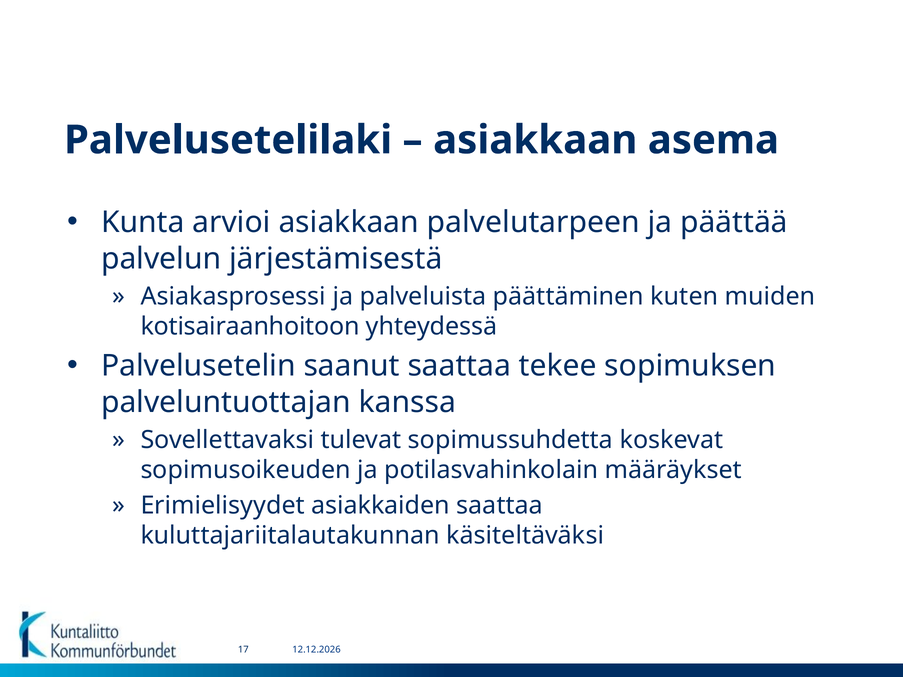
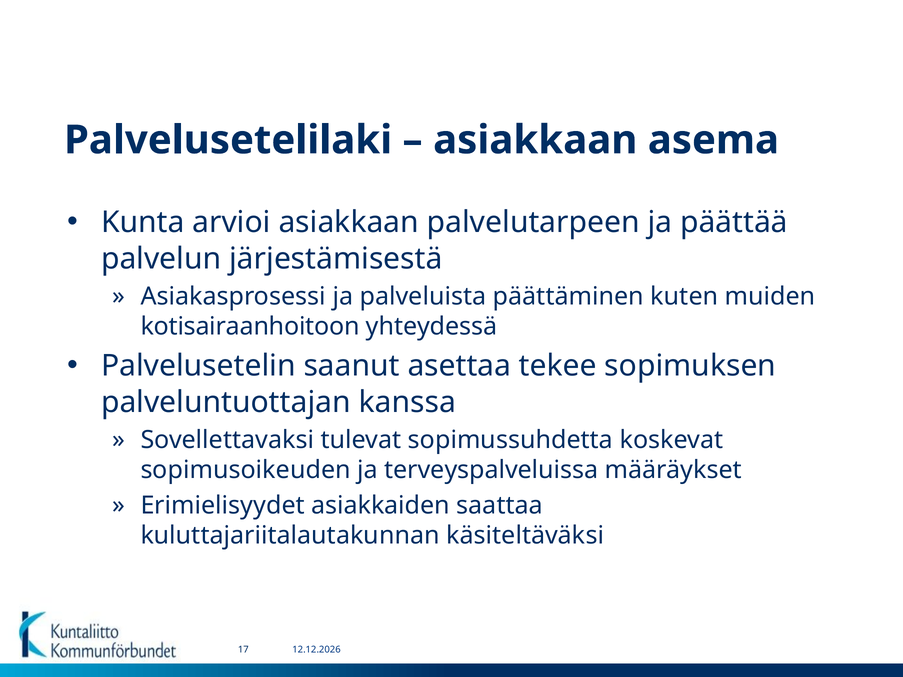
saanut saattaa: saattaa -> asettaa (459, 366)
potilasvahinkolain: potilasvahinkolain -> terveyspalveluissa (491, 470)
